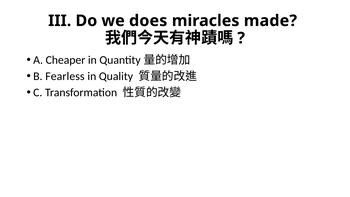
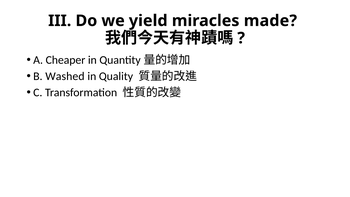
does: does -> yield (148, 21)
Fearless: Fearless -> Washed (65, 76)
